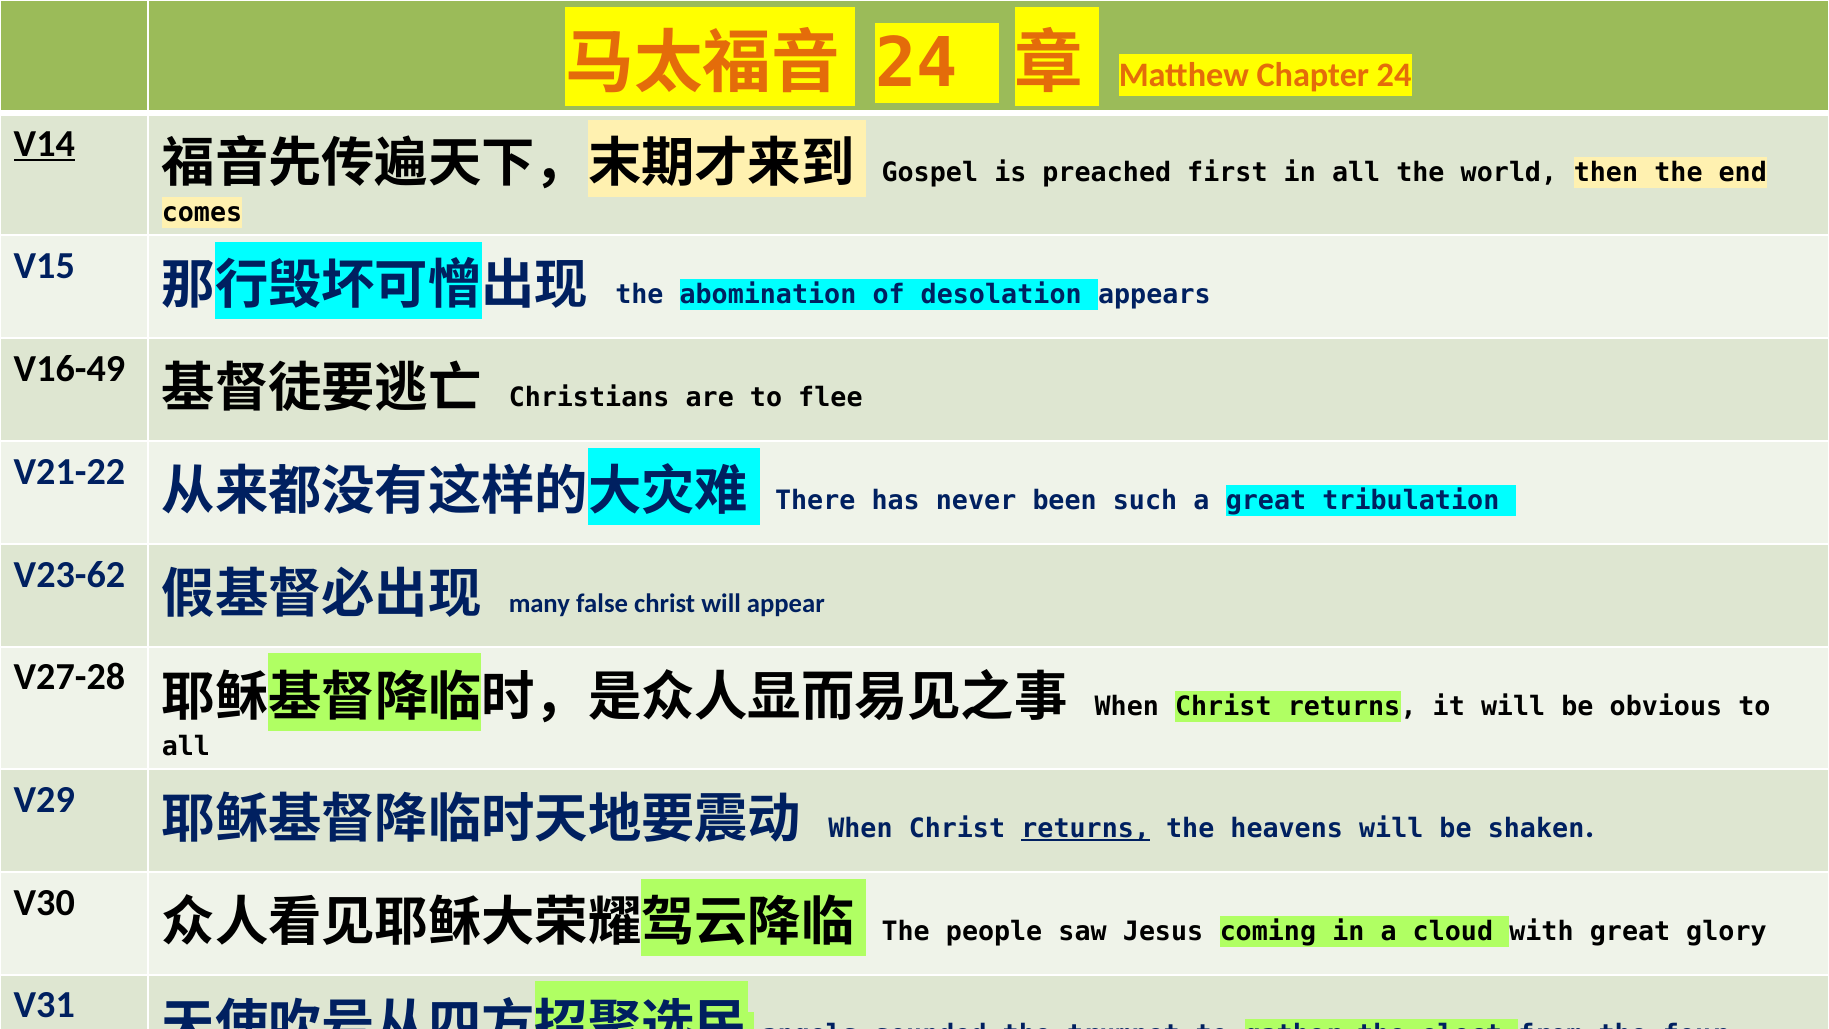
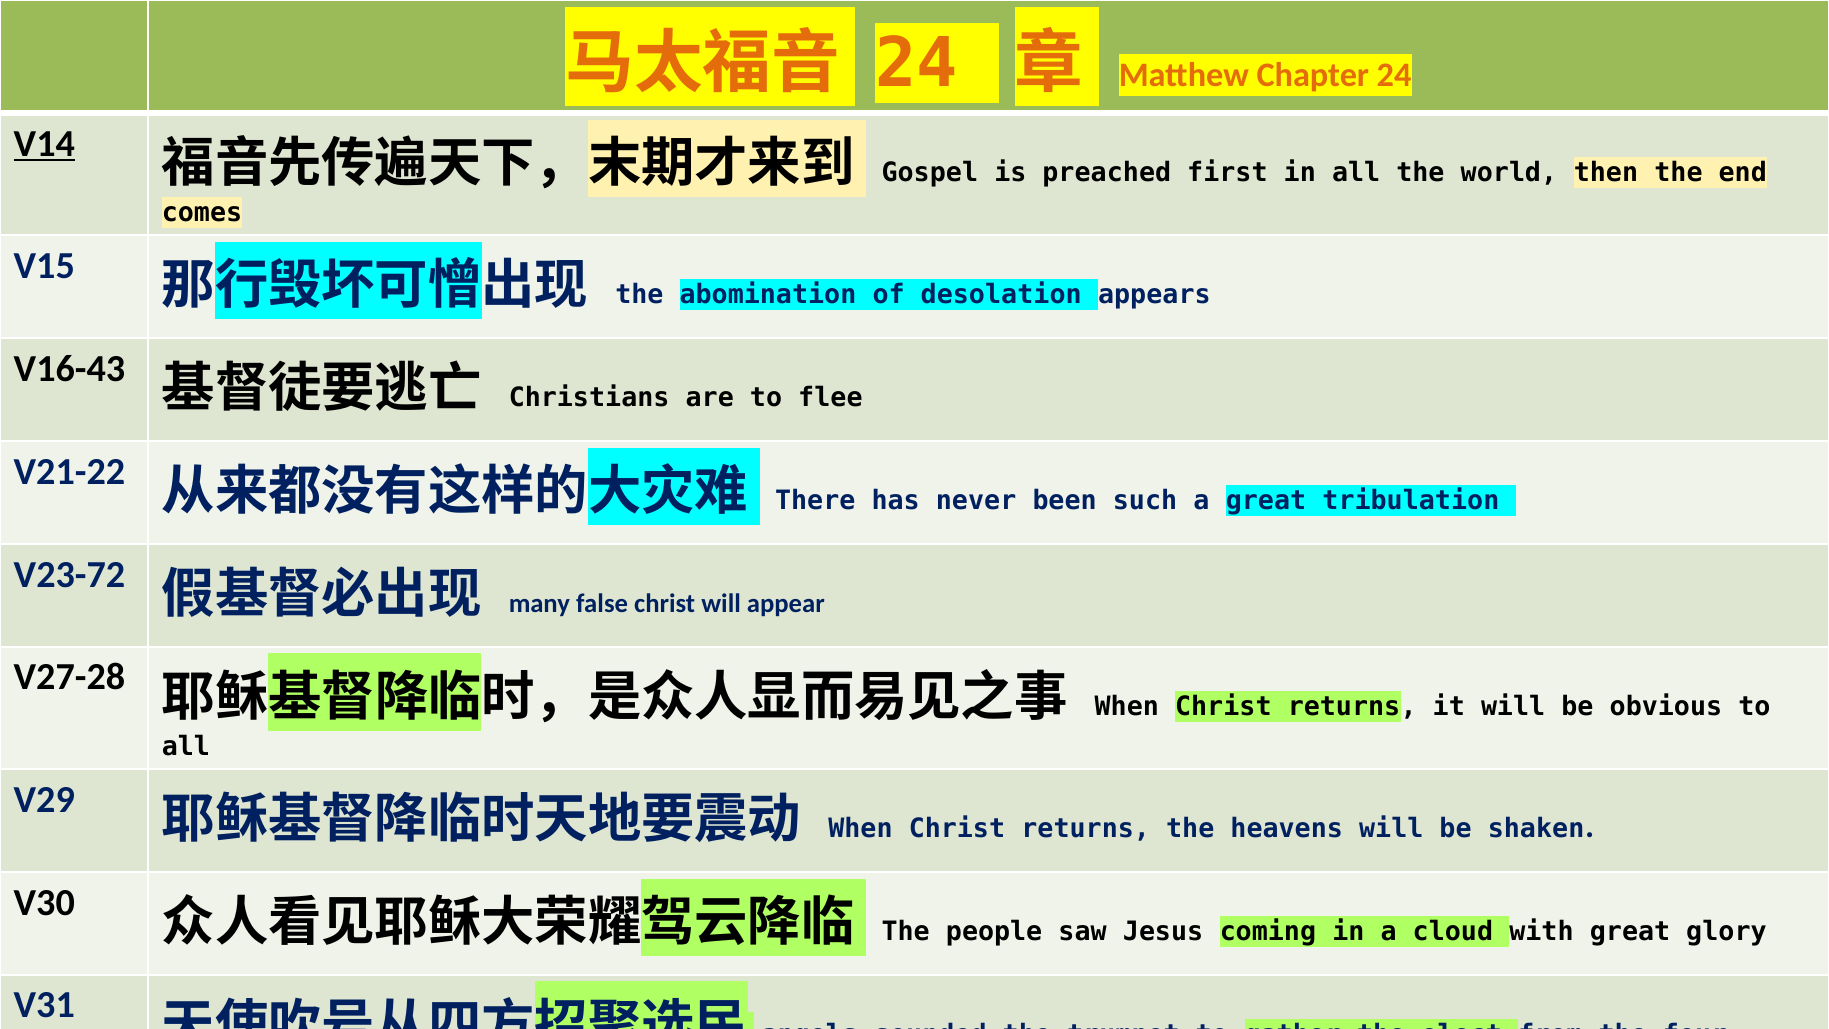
V16-49: V16-49 -> V16-43 (69, 369)
V23-62: V23-62 -> V23-72 (69, 574)
returns underline: present -> none (1086, 829)
